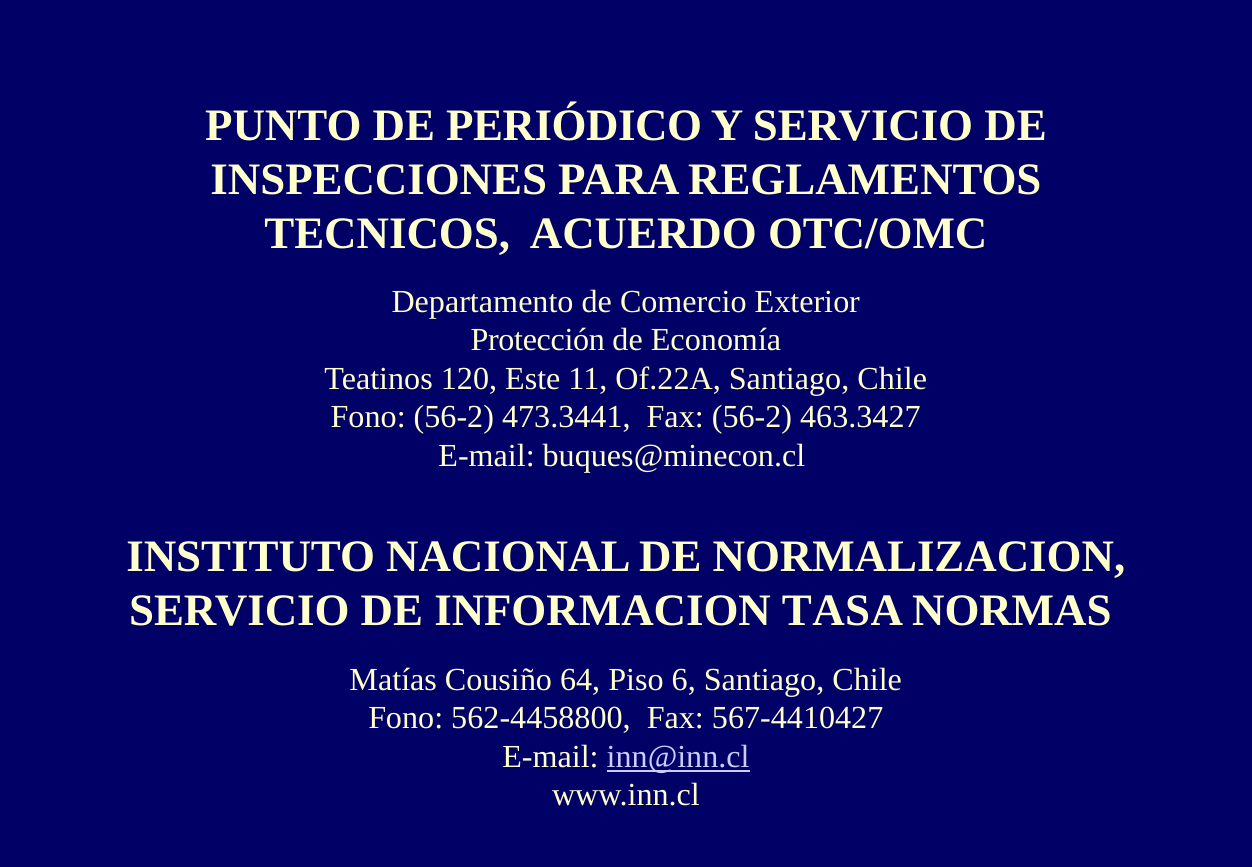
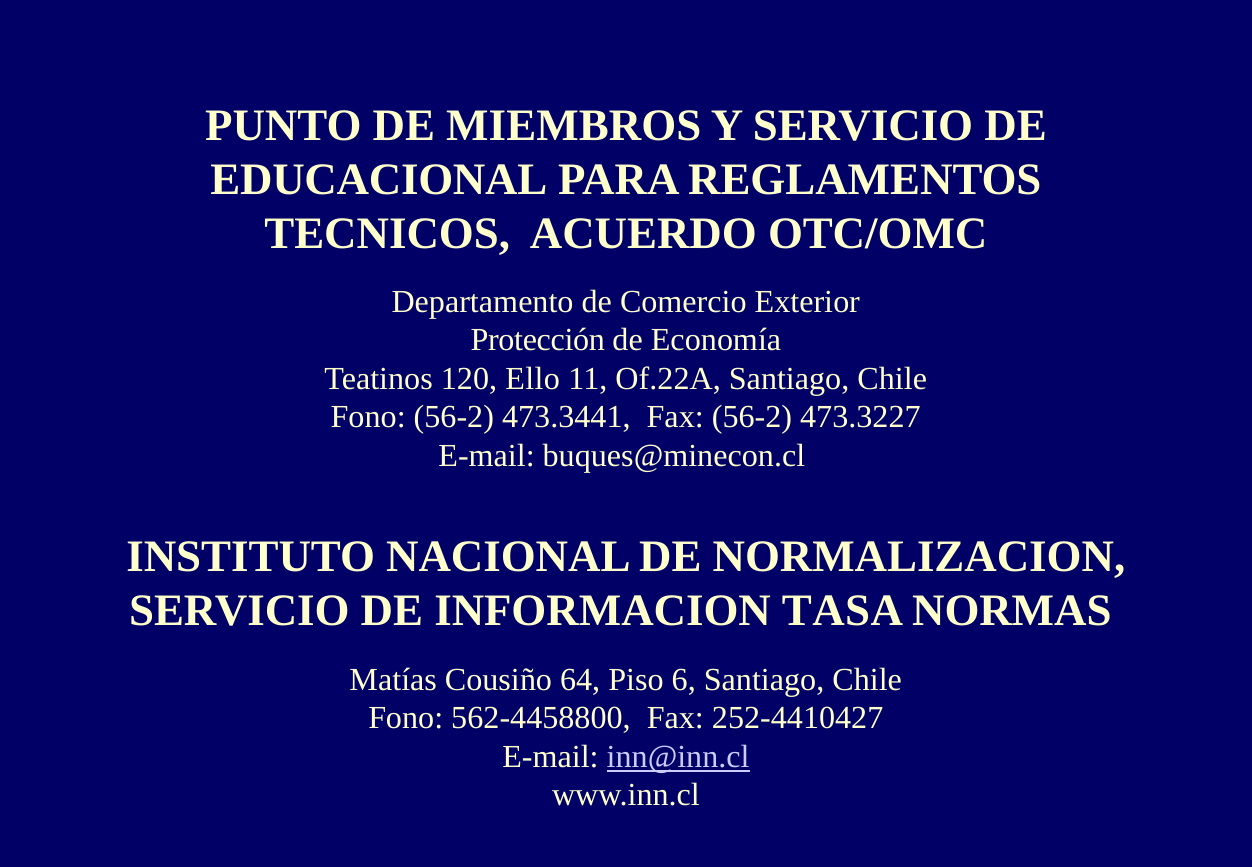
PERIÓDICO: PERIÓDICO -> MIEMBROS (574, 125)
INSPECCIONES: INSPECCIONES -> EDUCACIONAL (379, 179)
Este: Este -> Ello (533, 379)
463.3427: 463.3427 -> 473.3227 (860, 417)
567-4410427: 567-4410427 -> 252-4410427 (798, 718)
